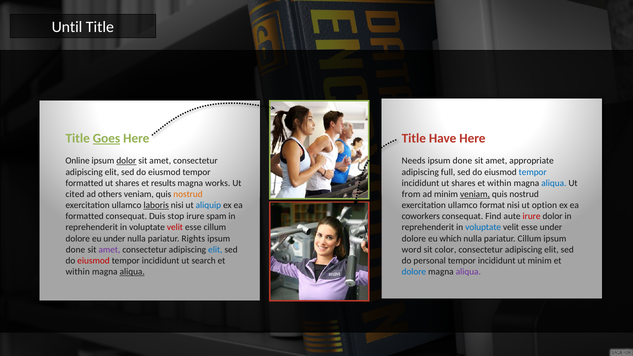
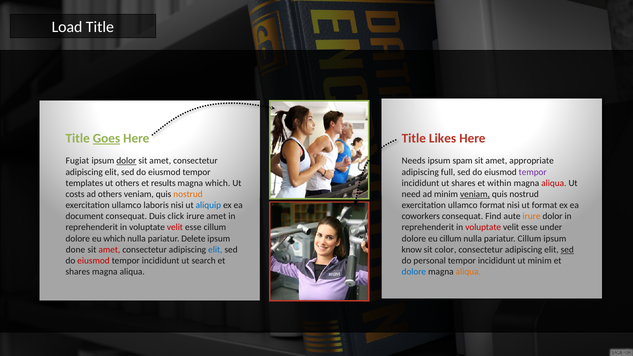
Until: Until -> Load (67, 27)
Have: Have -> Likes (443, 138)
Online: Online -> Fugiat (77, 161)
done: done -> spam (463, 161)
tempor colour: blue -> purple (533, 172)
formatted: formatted -> templates (84, 183)
shares: shares -> others (127, 183)
magna works: works -> which (218, 183)
aliqua colour: blue -> red (554, 183)
cited: cited -> costs (75, 194)
from: from -> need (411, 194)
laboris underline: present -> none (156, 205)
ut option: option -> format (545, 205)
formatted: formatted -> document (85, 216)
stop: stop -> click (176, 216)
irure spam: spam -> amet (216, 216)
irure colour: red -> orange (532, 216)
voluptate colour: blue -> red (483, 227)
eu under: under -> which (114, 239)
Rights: Rights -> Delete (193, 239)
eu which: which -> cillum (451, 239)
amet colour: purple -> red (109, 250)
word: word -> know (412, 250)
sed underline: none -> present (567, 250)
within: within -> shares (78, 272)
aliqua underline: present -> none (132, 272)
aliqua colour: purple -> orange (468, 272)
